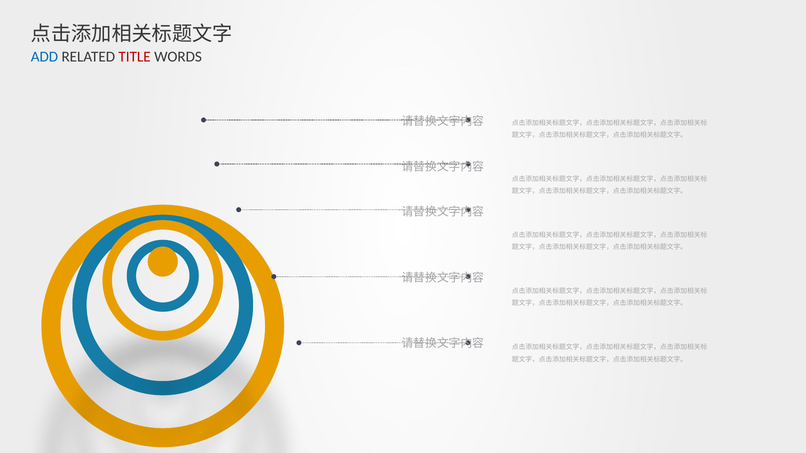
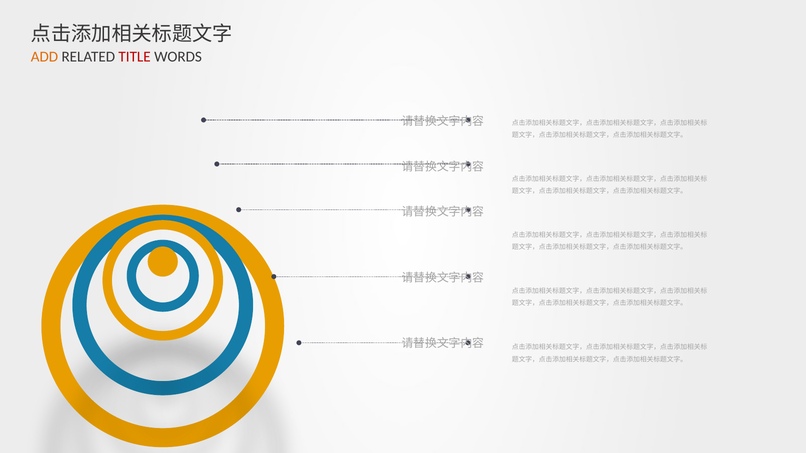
ADD colour: blue -> orange (44, 57)
